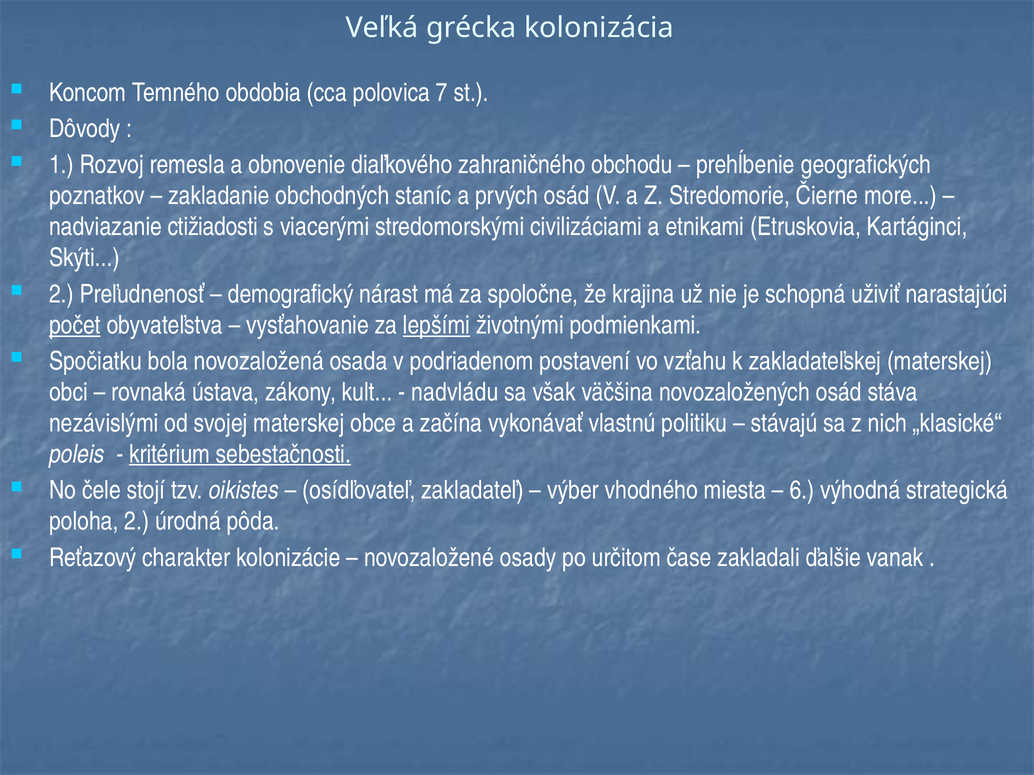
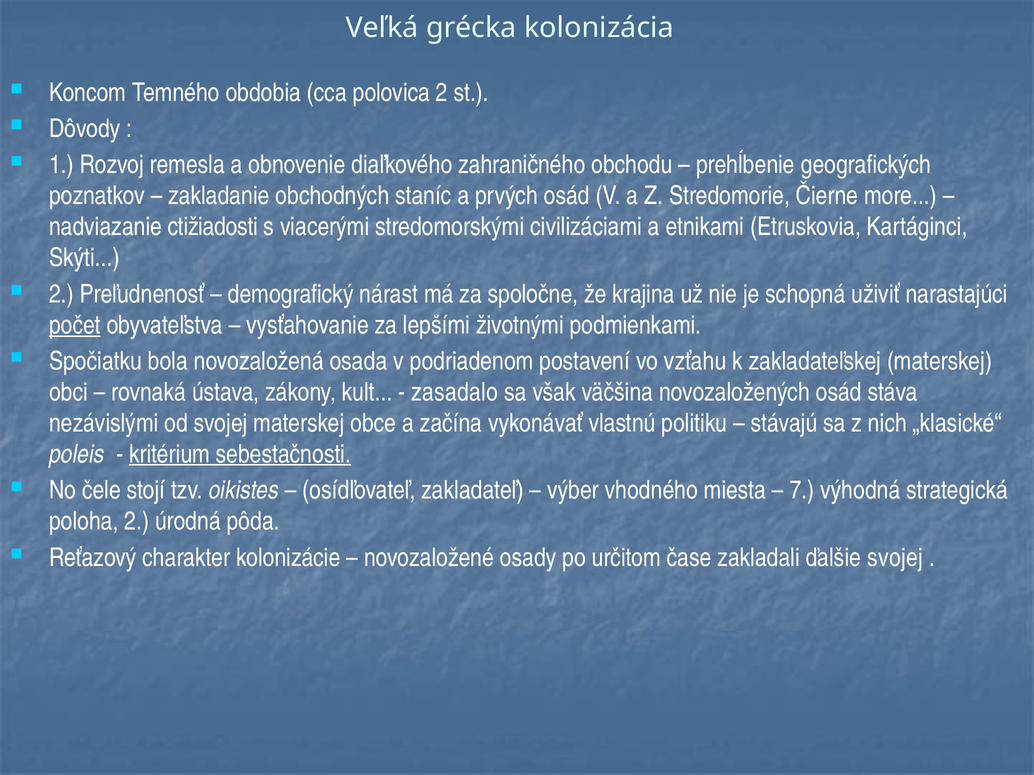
polovica 7: 7 -> 2 (442, 93)
lepšími underline: present -> none (437, 325)
nadvládu: nadvládu -> zasadalo (455, 393)
6: 6 -> 7 (802, 491)
ďalšie vanak: vanak -> svojej (895, 558)
